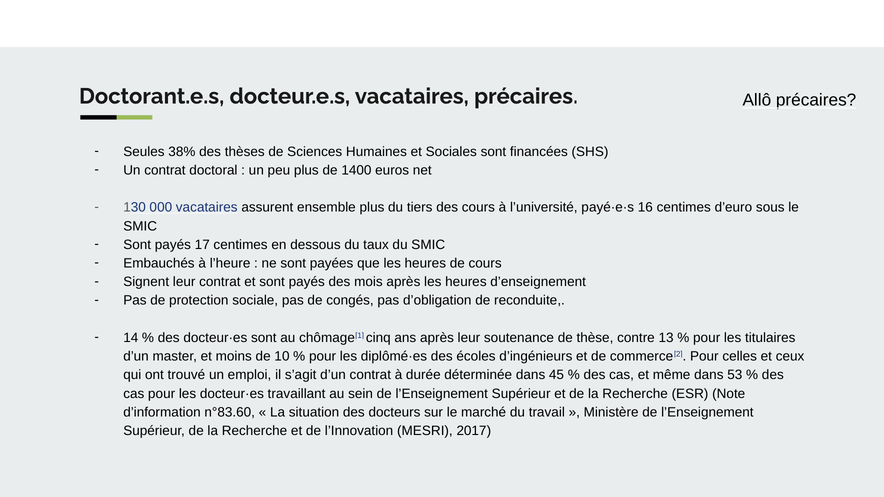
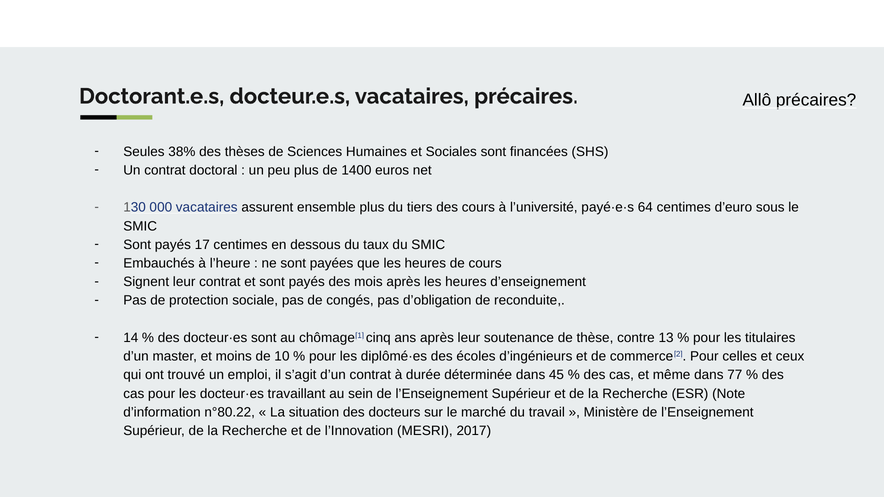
16: 16 -> 64 (645, 208)
53: 53 -> 77 (735, 375)
n°83.60: n°83.60 -> n°80.22 (230, 412)
